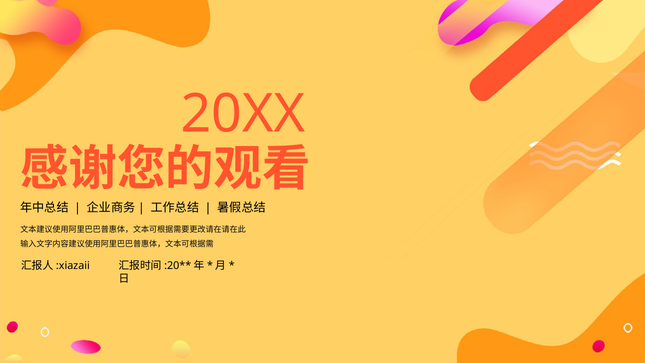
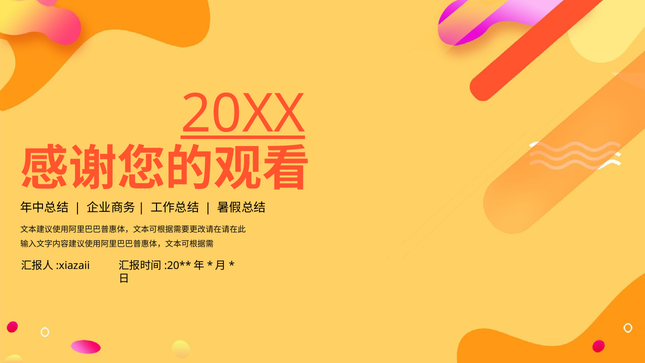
20XX underline: none -> present (243, 114)
